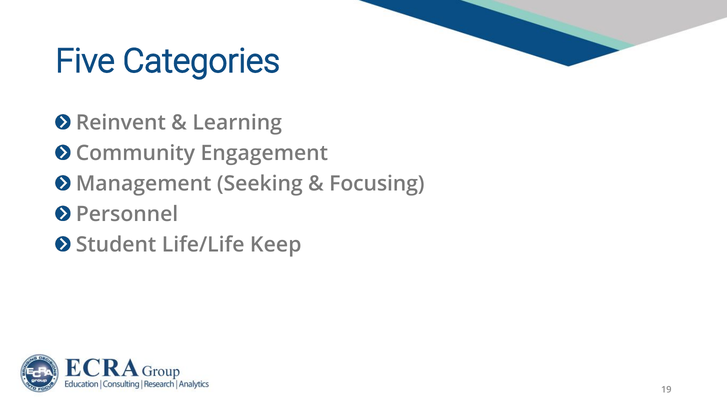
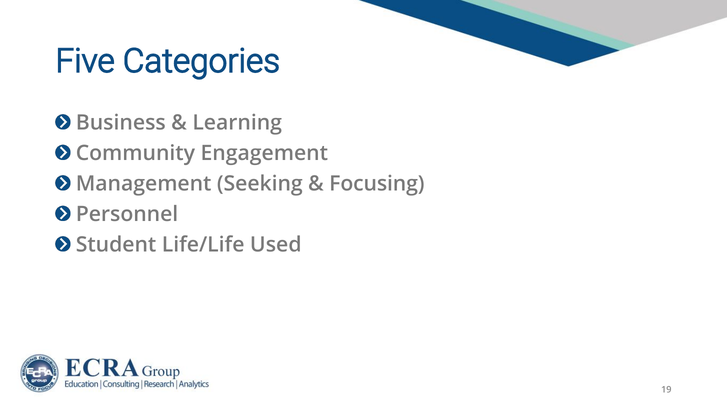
Reinvent: Reinvent -> Business (121, 123)
Keep: Keep -> Used (276, 245)
